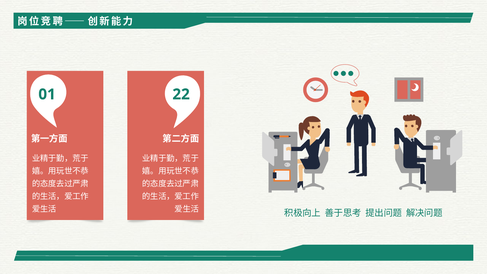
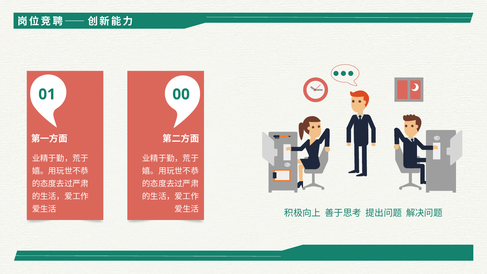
22: 22 -> 00 (181, 94)
